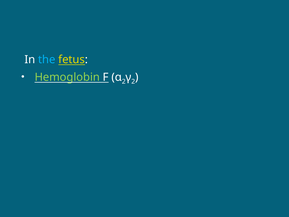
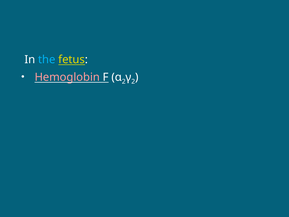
Hemoglobin colour: light green -> pink (67, 77)
